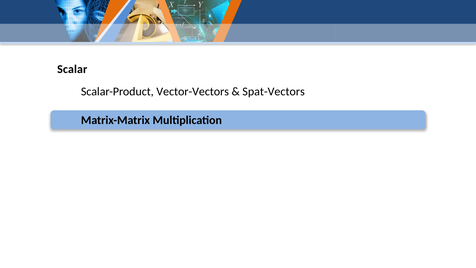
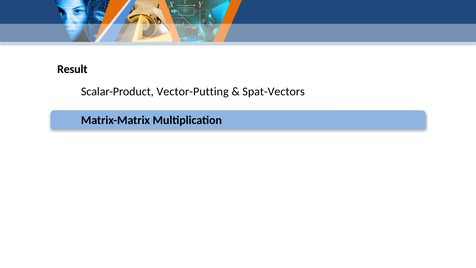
Scalar: Scalar -> Result (72, 69)
Vector-Vectors: Vector-Vectors -> Vector-Putting (193, 91)
